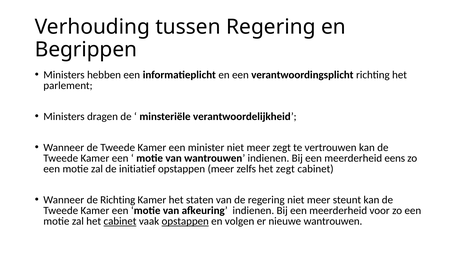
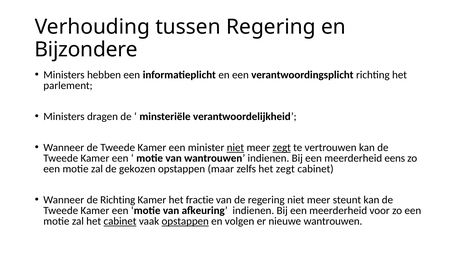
Begrippen: Begrippen -> Bijzondere (86, 50)
niet underline: none -> present (235, 148)
zegt underline: none -> present (282, 148)
initiatief: initiatief -> gekozen (137, 169)
opstappen meer: meer -> maar (221, 169)
staten: staten -> fractie (200, 200)
